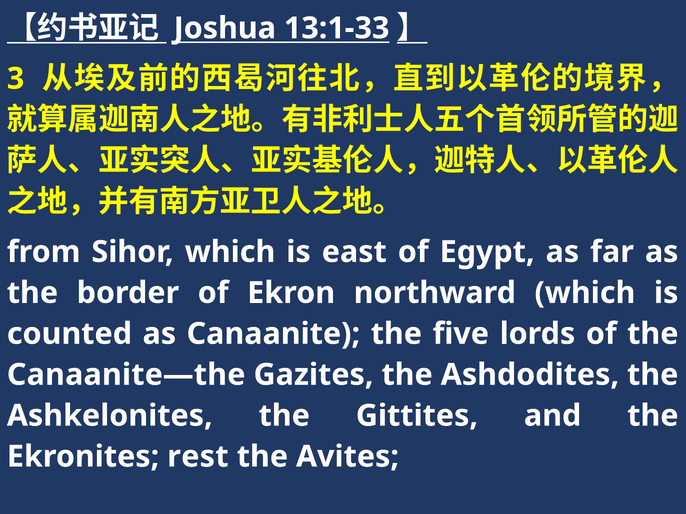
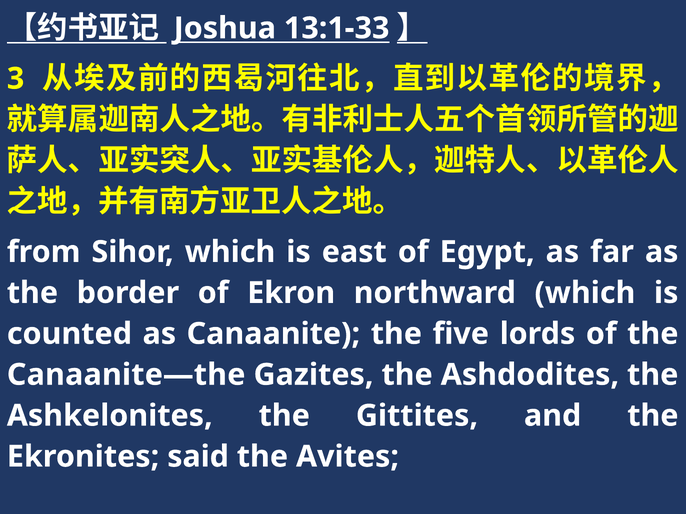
rest: rest -> said (198, 457)
